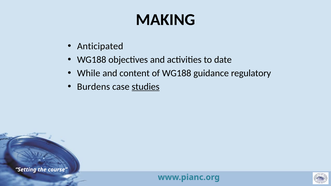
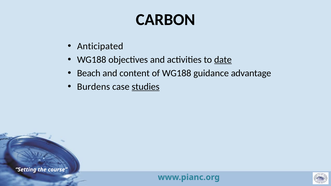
MAKING: MAKING -> CARBON (165, 20)
date underline: none -> present (223, 60)
While: While -> Beach (89, 73)
regulatory: regulatory -> advantage (251, 73)
